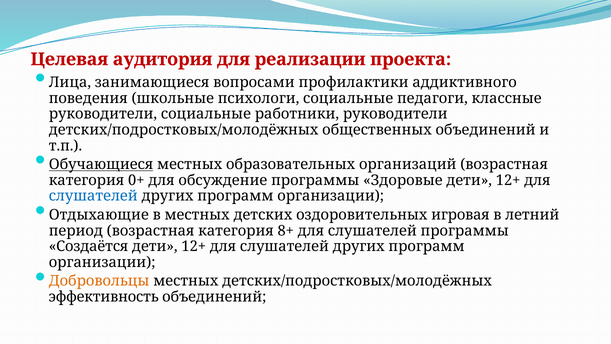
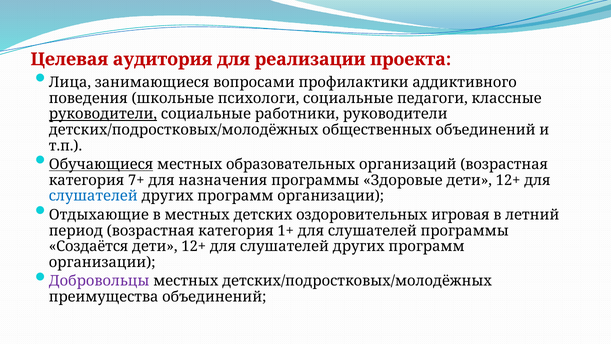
руководители underline: none -> present (103, 114)
0+: 0+ -> 7+ (136, 180)
обсуждение: обсуждение -> назначения (223, 180)
8+: 8+ -> 1+ (286, 231)
Добровольцы colour: orange -> purple (99, 281)
эффективность: эффективность -> преимущества (104, 297)
